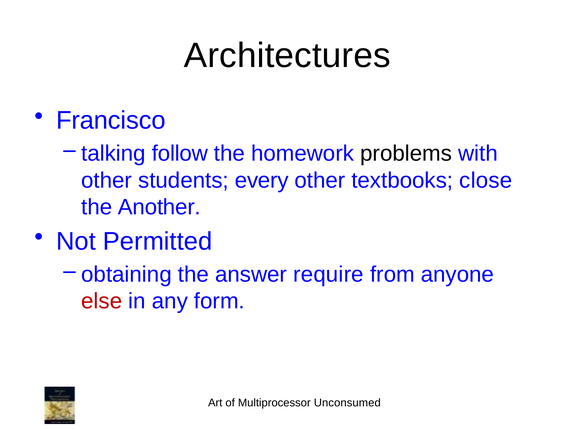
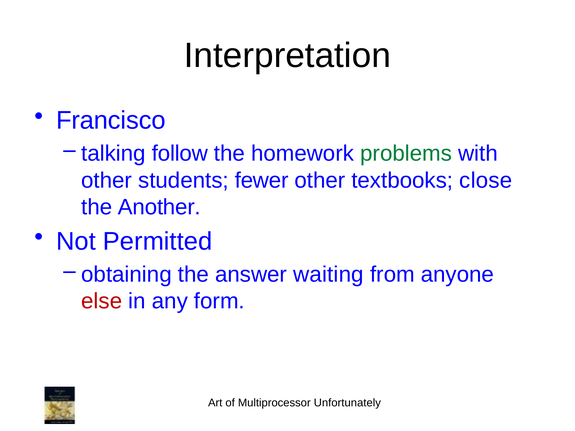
Architectures: Architectures -> Interpretation (287, 56)
problems colour: black -> green (406, 154)
every: every -> fewer (262, 180)
require: require -> waiting (328, 274)
Unconsumed: Unconsumed -> Unfortunately (347, 403)
